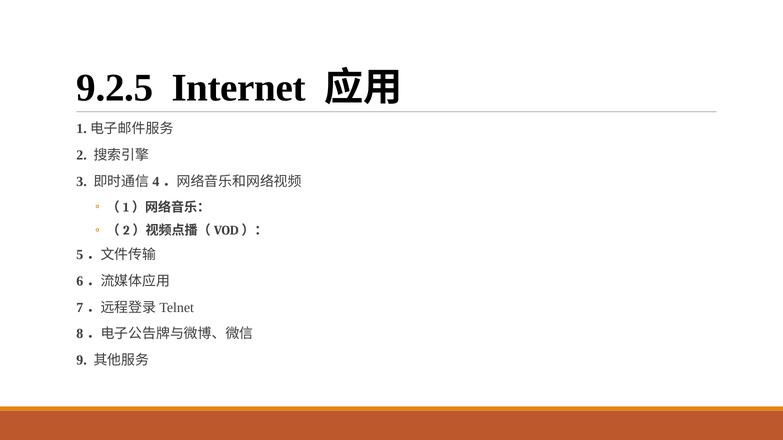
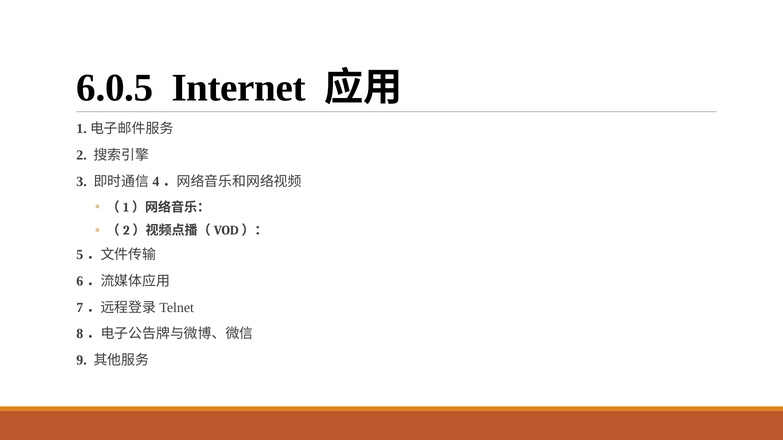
9.2.5: 9.2.5 -> 6.0.5 (115, 88)
